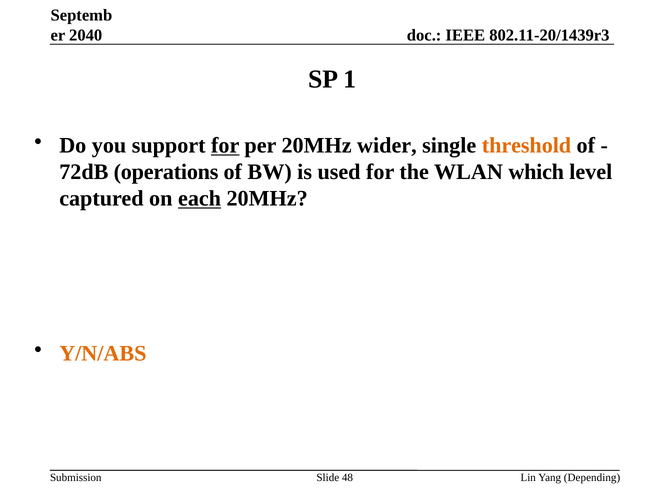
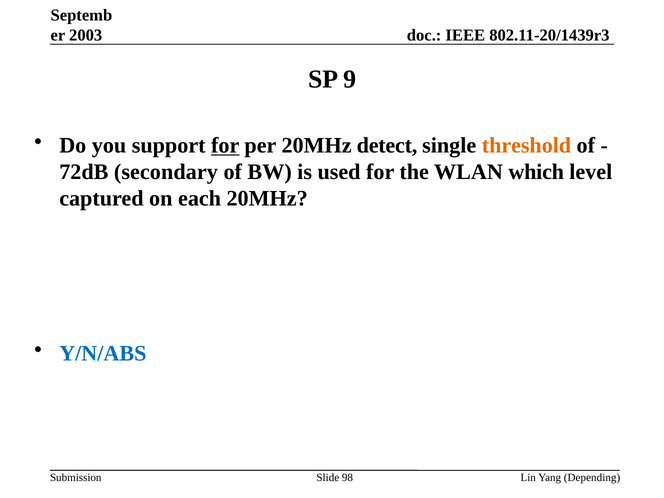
2040: 2040 -> 2003 (86, 35)
1: 1 -> 9 (350, 79)
wider: wider -> detect (387, 145)
operations: operations -> secondary (166, 172)
each underline: present -> none (200, 199)
Y/N/ABS colour: orange -> blue (103, 353)
48: 48 -> 98 (347, 478)
